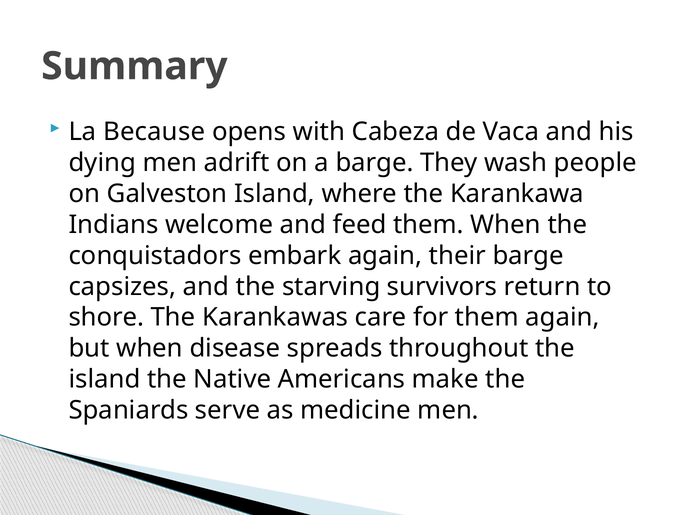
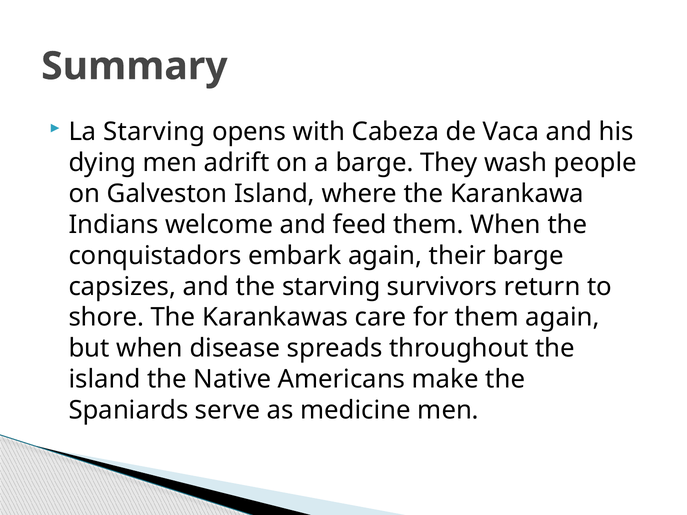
La Because: Because -> Starving (154, 132)
